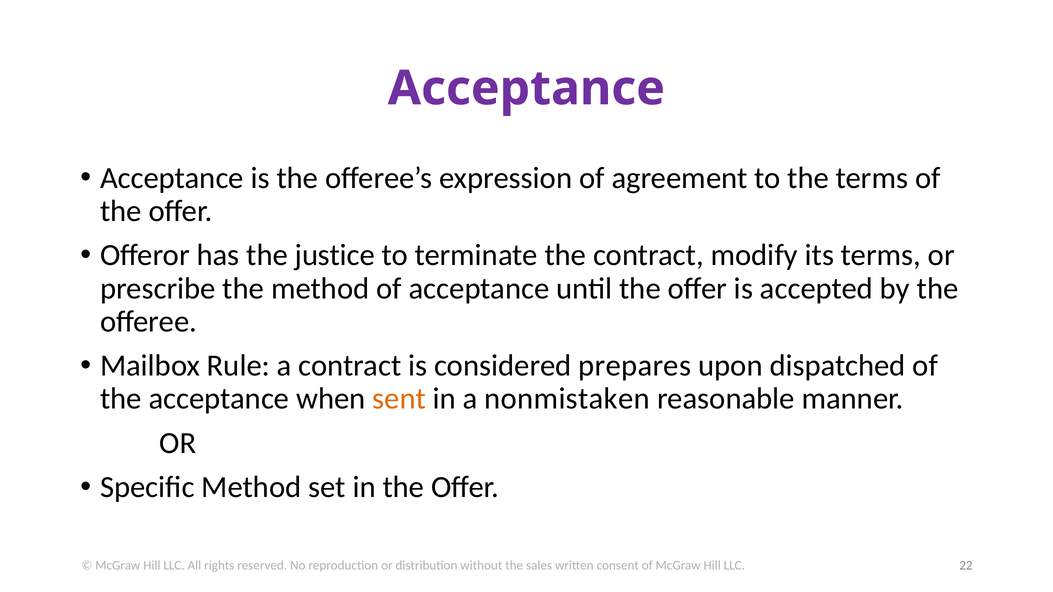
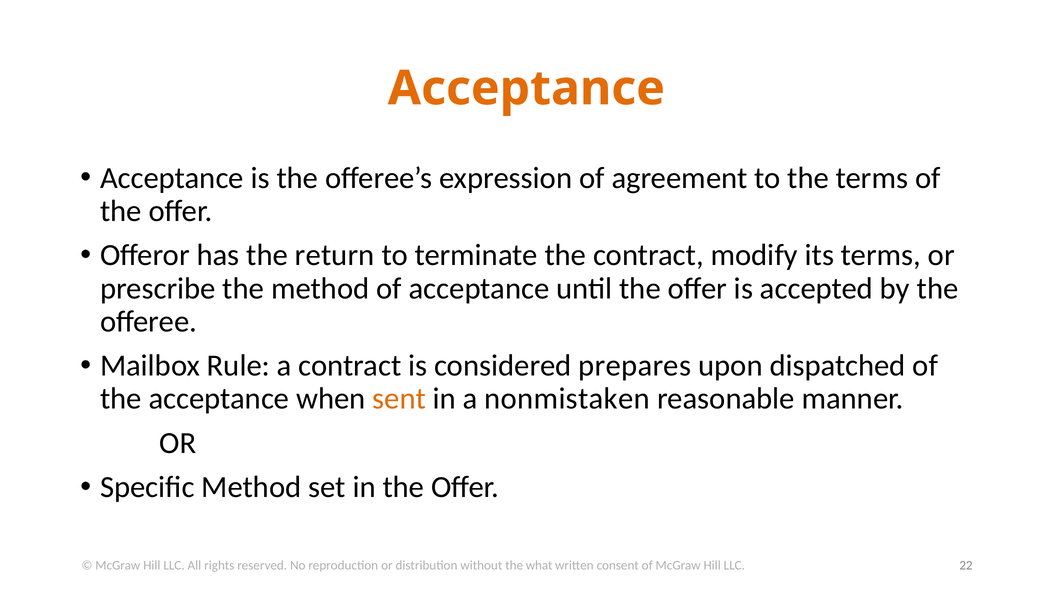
Acceptance colour: purple -> orange (526, 88)
justice: justice -> return (335, 255)
sales: sales -> what (539, 566)
